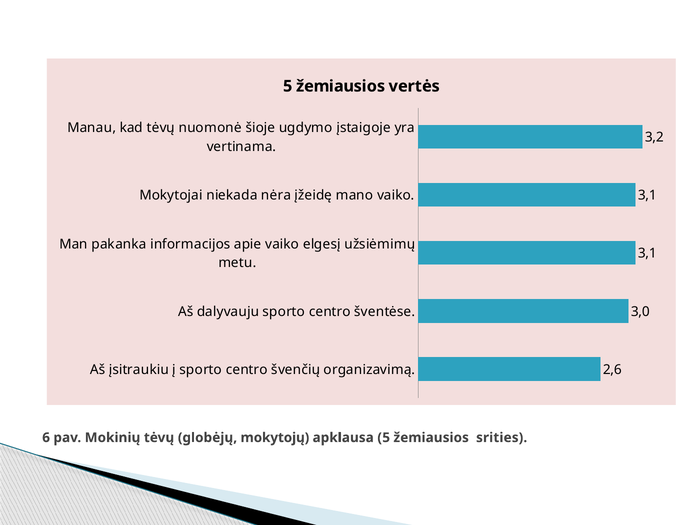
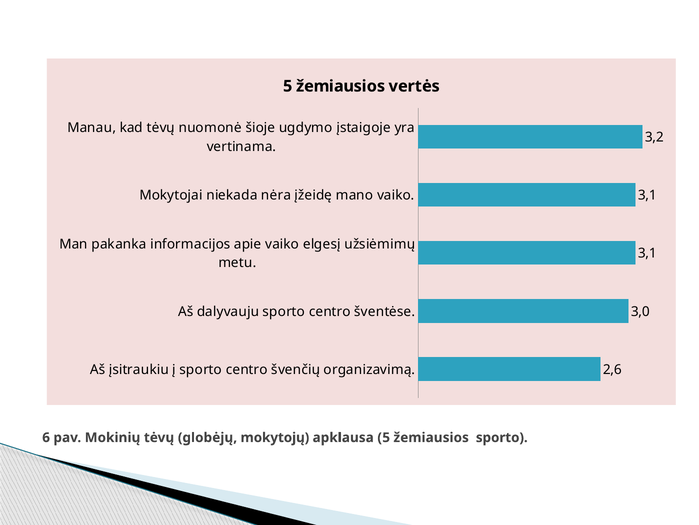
žemiausios srities: srities -> sporto (502, 437)
